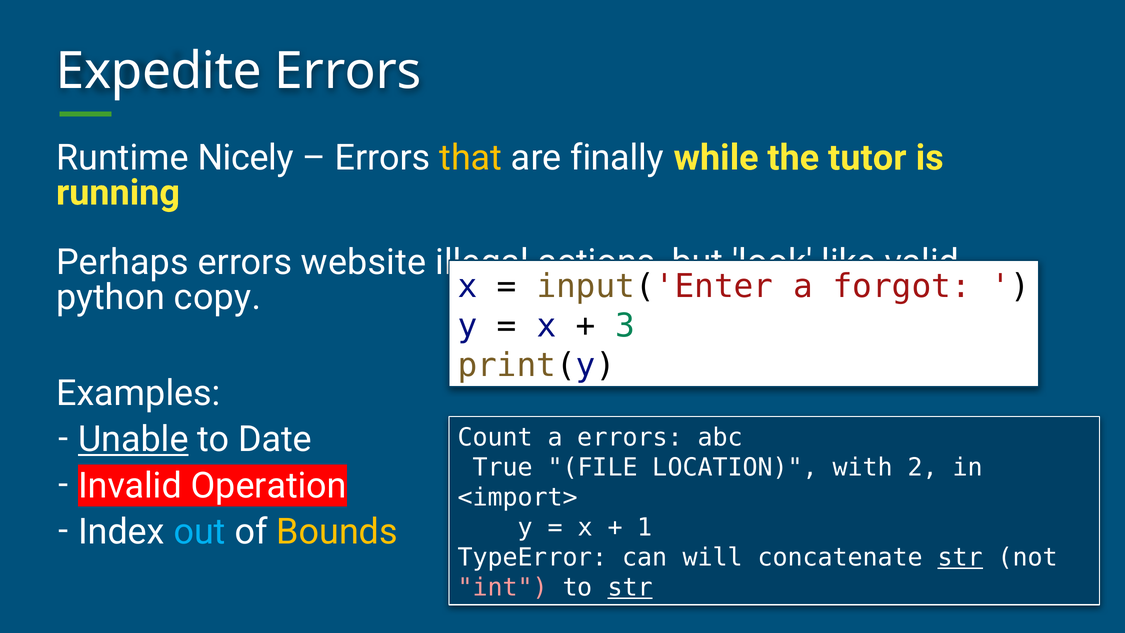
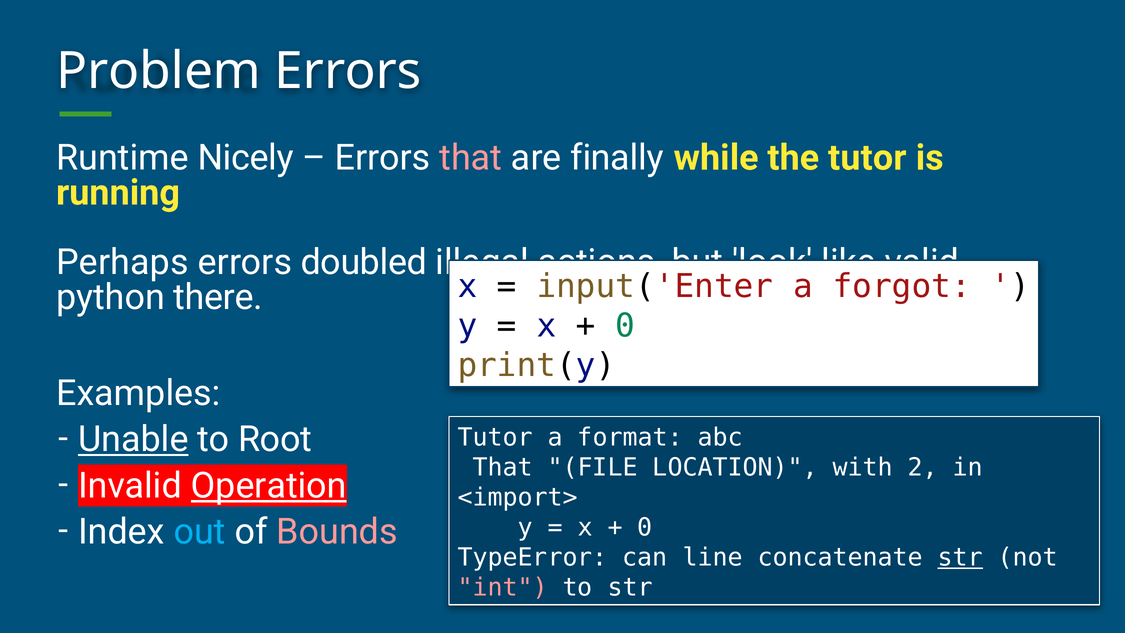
Expedite: Expedite -> Problem (159, 71)
that colour: yellow -> pink (471, 158)
website: website -> doubled (364, 262)
copy: copy -> there (218, 297)
3: 3 -> 0 (625, 326)
Date: Date -> Root (275, 440)
Count: Count -> Tutor (495, 437)
a errors: errors -> format (630, 437)
True: True -> That (503, 467)
Operation underline: none -> present (269, 486)
Bounds colour: yellow -> pink (337, 532)
1: 1 -> 0 (645, 527)
will: will -> line (713, 557)
str underline: present -> none (630, 587)
